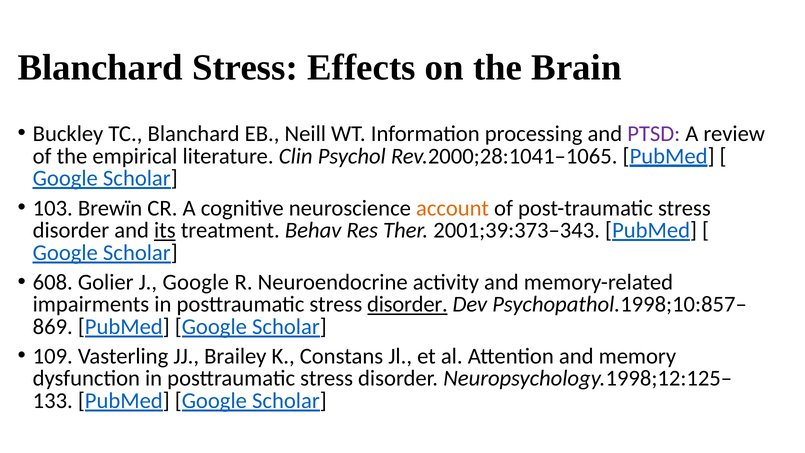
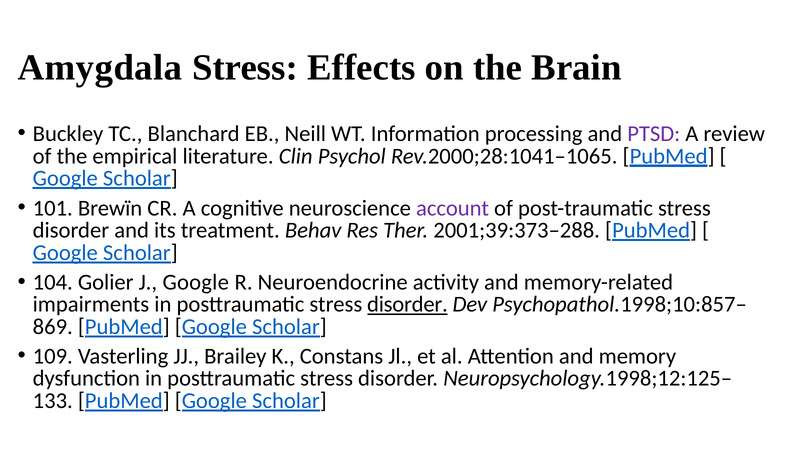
Blanchard: Blanchard -> Amygdala (100, 68)
103: 103 -> 101 (53, 208)
account colour: orange -> purple (453, 208)
its underline: present -> none (165, 230)
2001;39:373–343: 2001;39:373–343 -> 2001;39:373–288 (517, 230)
608: 608 -> 104 (53, 282)
